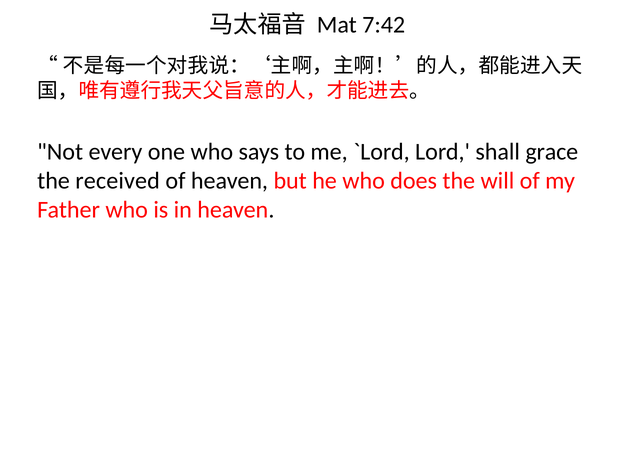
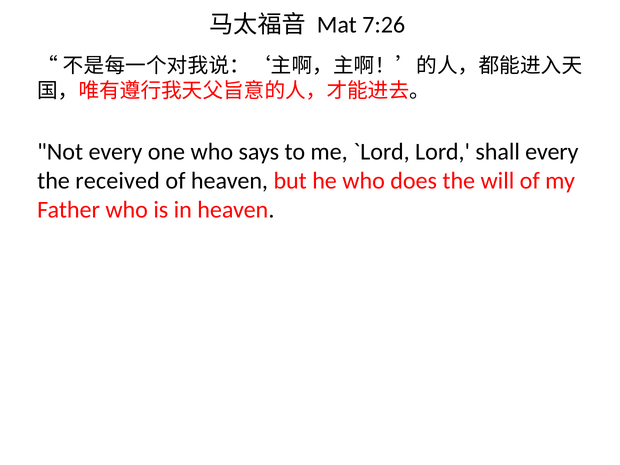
7:42: 7:42 -> 7:26 (384, 25)
shall grace: grace -> every (552, 152)
